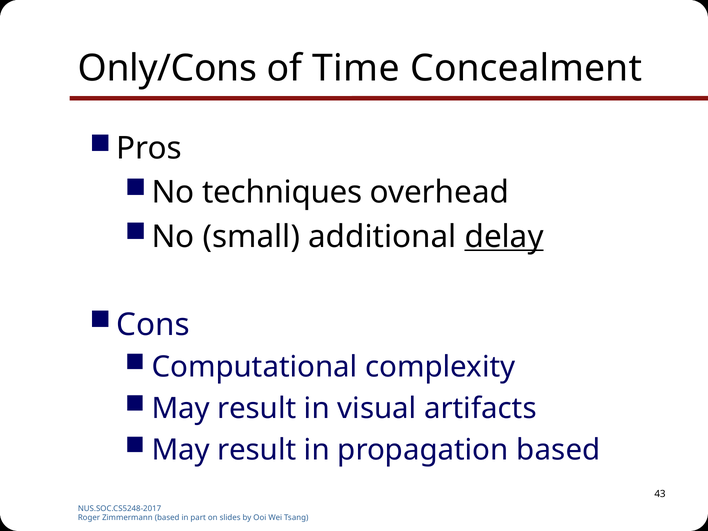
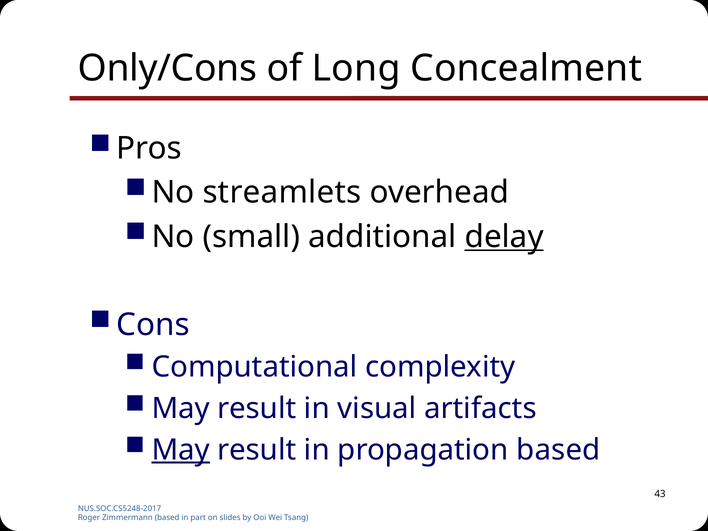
Time: Time -> Long (356, 68)
techniques: techniques -> streamlets (282, 193)
May underline: none -> present (181, 450)
